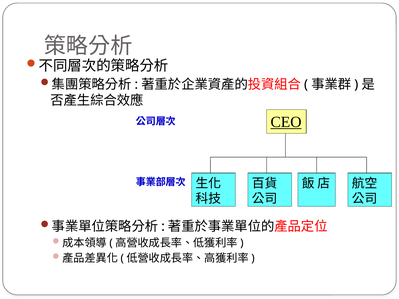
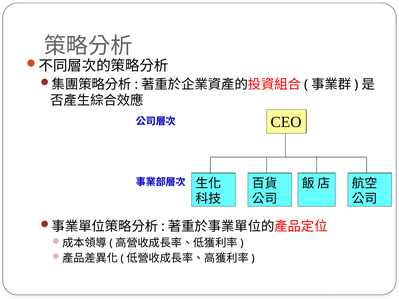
CEO underline: present -> none (286, 122)
